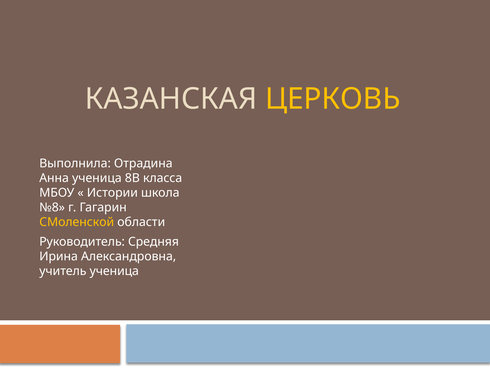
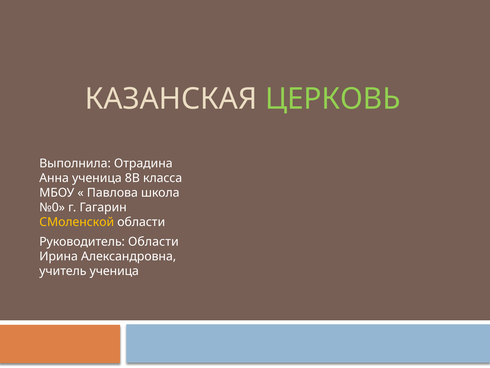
ЦЕРКОВЬ colour: yellow -> light green (333, 99)
Истории: Истории -> Павлова (112, 193)
№8: №8 -> №0 (52, 207)
Руководитель Средняя: Средняя -> Области (153, 241)
